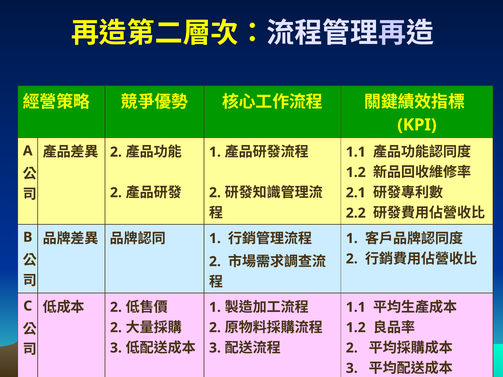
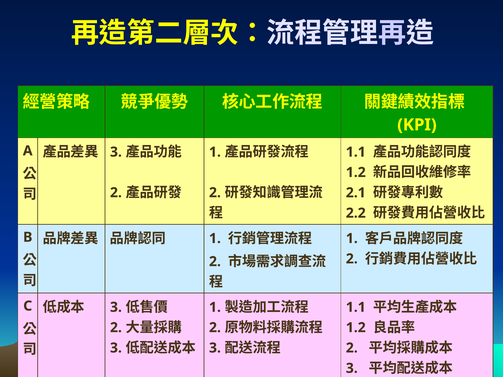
2: 2 -> 3 (116, 152)
2: 2 -> 3 (116, 307)
